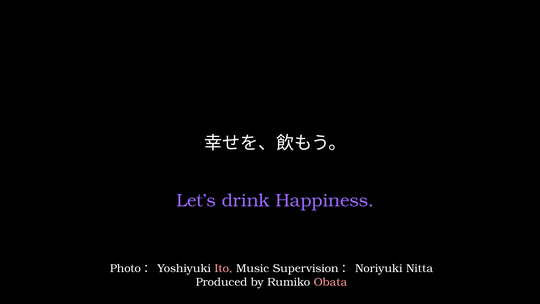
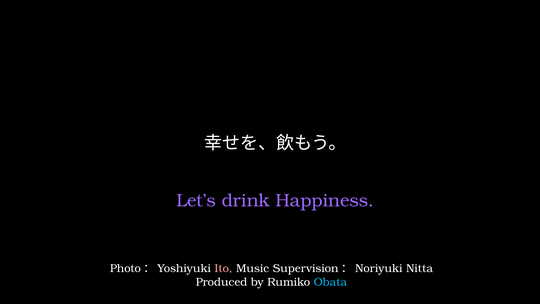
Obata colour: pink -> light blue (330, 282)
